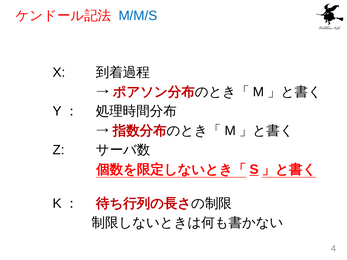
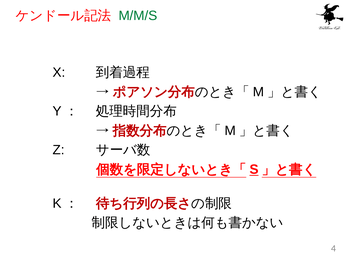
M/M/S colour: blue -> green (138, 16)
